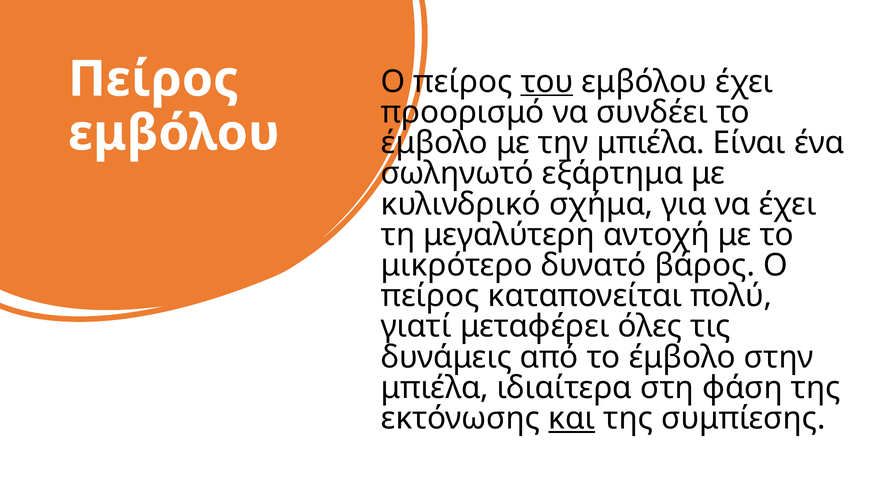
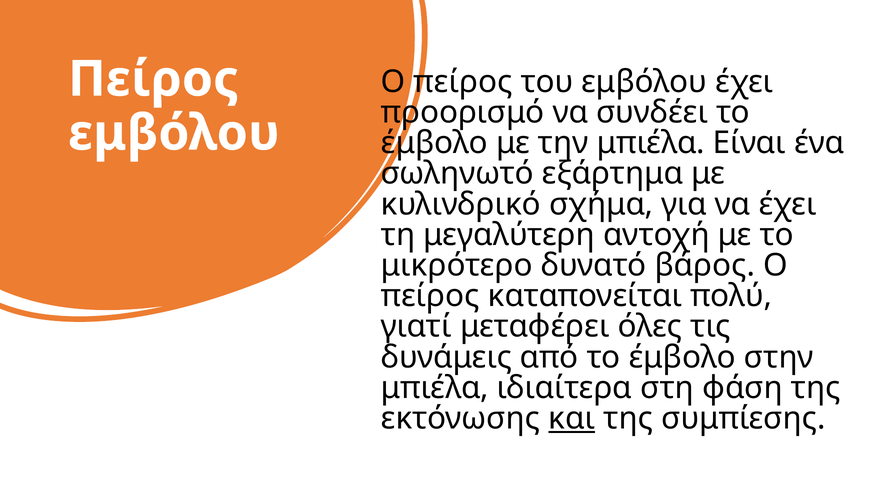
του underline: present -> none (547, 82)
